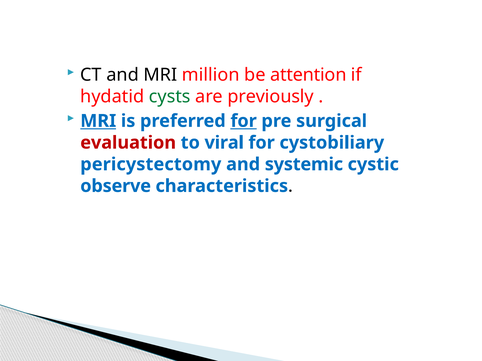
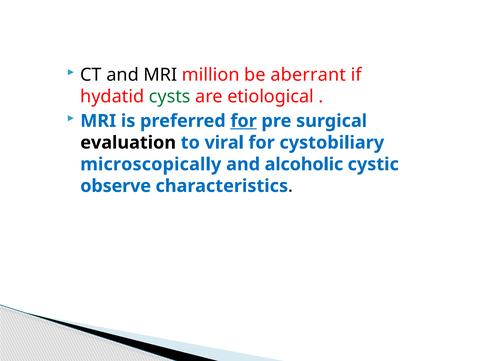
attention: attention -> aberrant (308, 75)
previously: previously -> etiological (271, 97)
MRI underline: present -> none (98, 121)
evaluation colour: red -> black (128, 143)
pericystectomy: pericystectomy -> microscopically (151, 165)
systemic: systemic -> alcoholic (304, 165)
